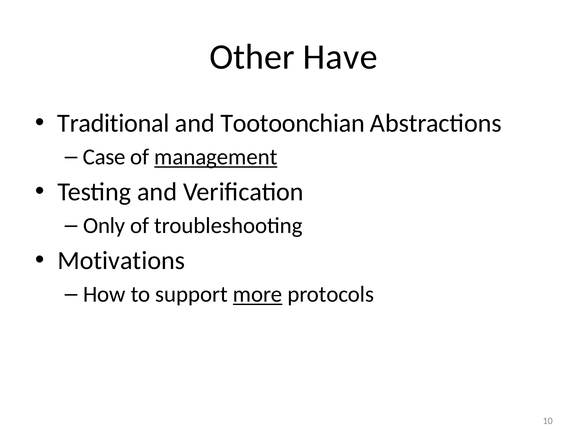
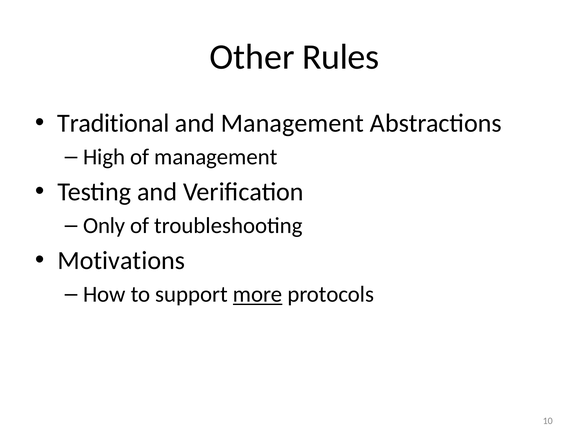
Have: Have -> Rules (341, 57)
and Tootoonchian: Tootoonchian -> Management (292, 123)
Case: Case -> High (104, 157)
management underline: present -> none (216, 157)
